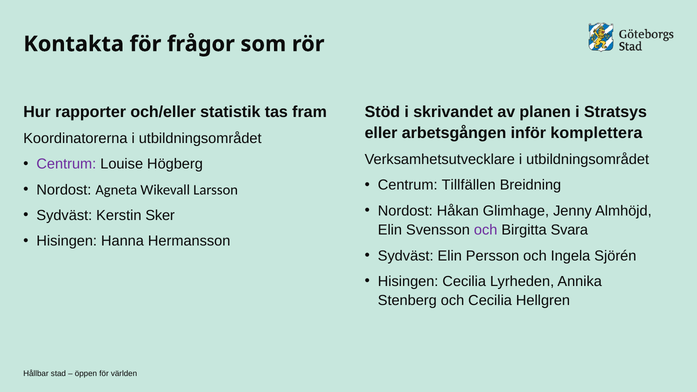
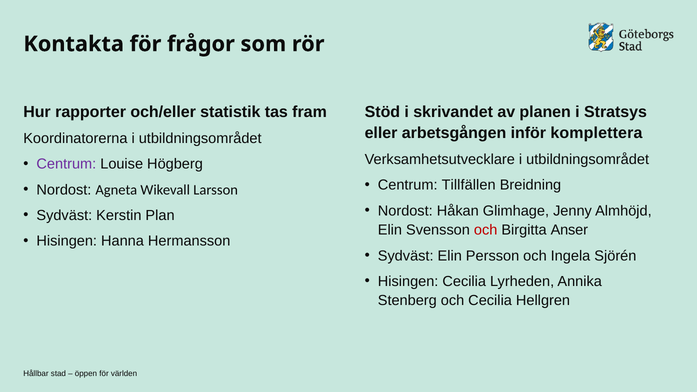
Sker: Sker -> Plan (160, 215)
och colour: purple -> red (486, 230)
Svara: Svara -> Anser (569, 230)
